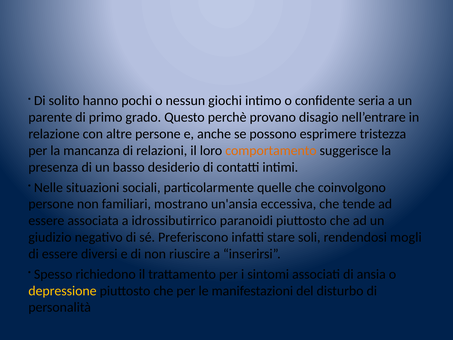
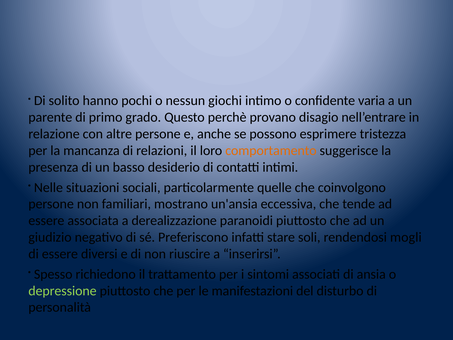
seria: seria -> varia (372, 101)
idrossibutirrico: idrossibutirrico -> derealizzazione (174, 221)
depressione colour: yellow -> light green (62, 291)
